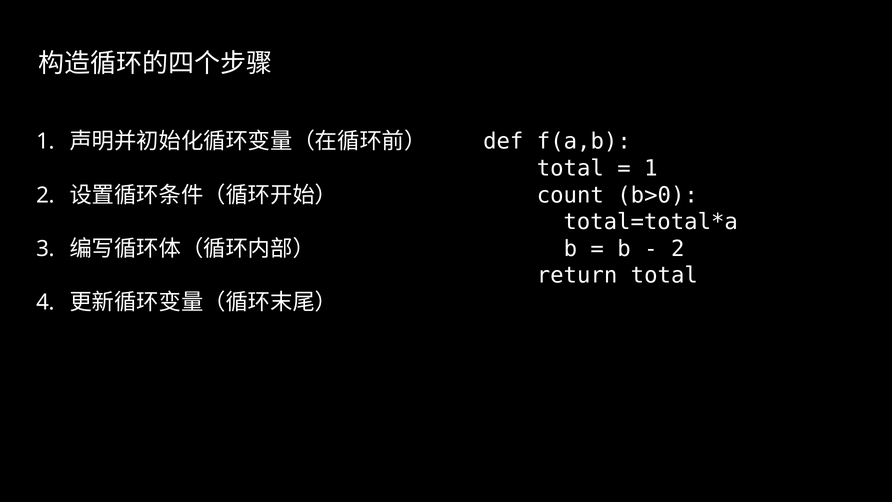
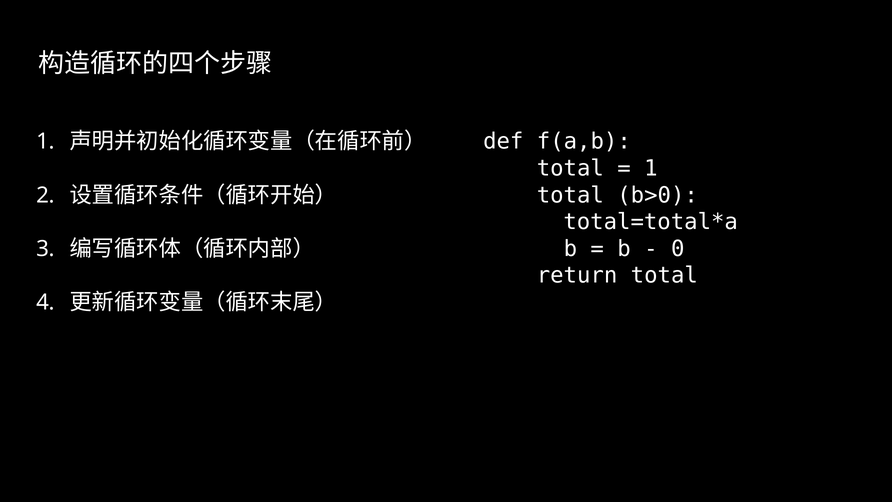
count: count -> total (570, 195)
2: 2 -> 0 (678, 249)
